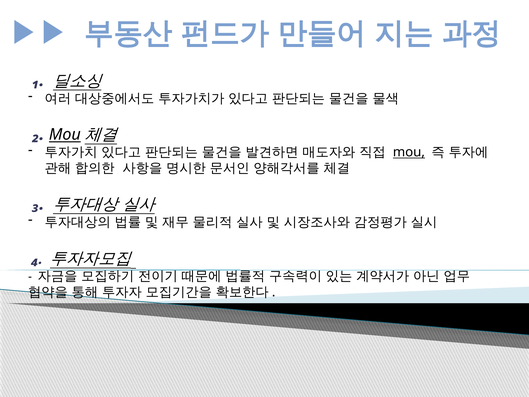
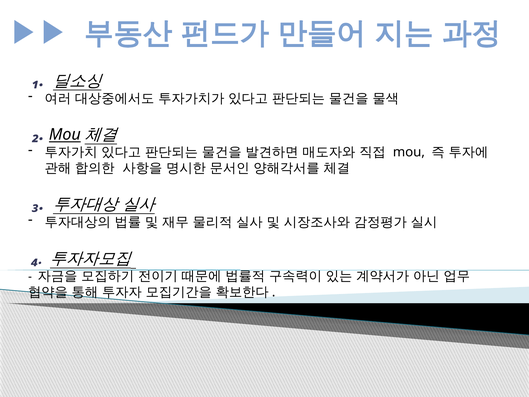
mou underline: present -> none (409, 152)
